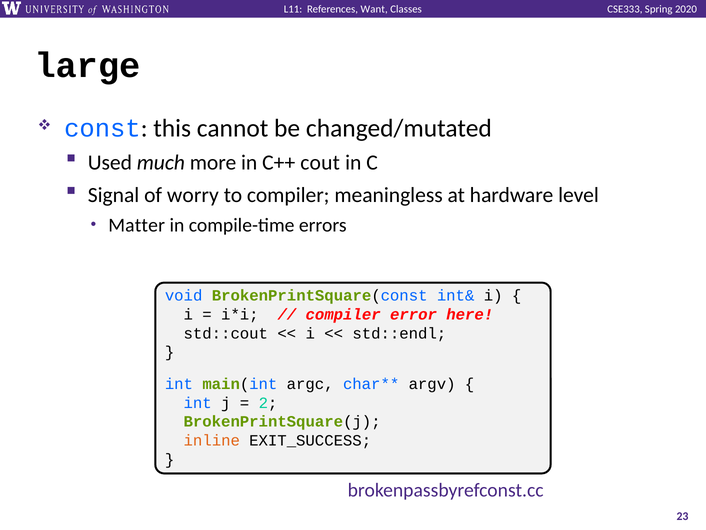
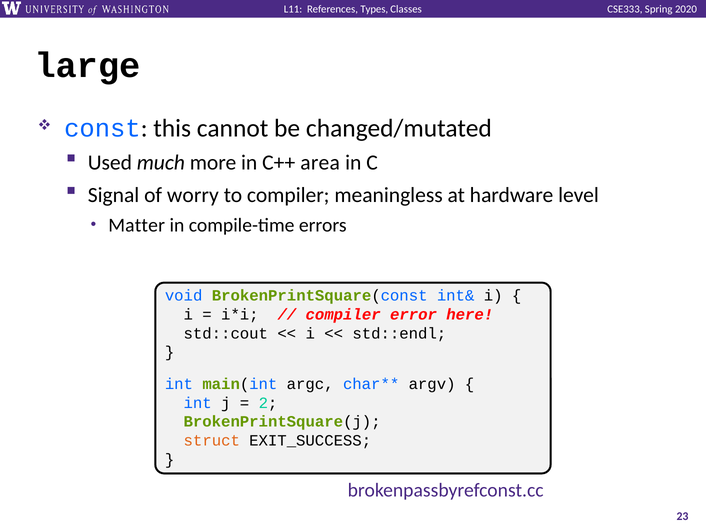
Want: Want -> Types (374, 9)
cout: cout -> area (320, 163)
inline: inline -> struct (212, 440)
